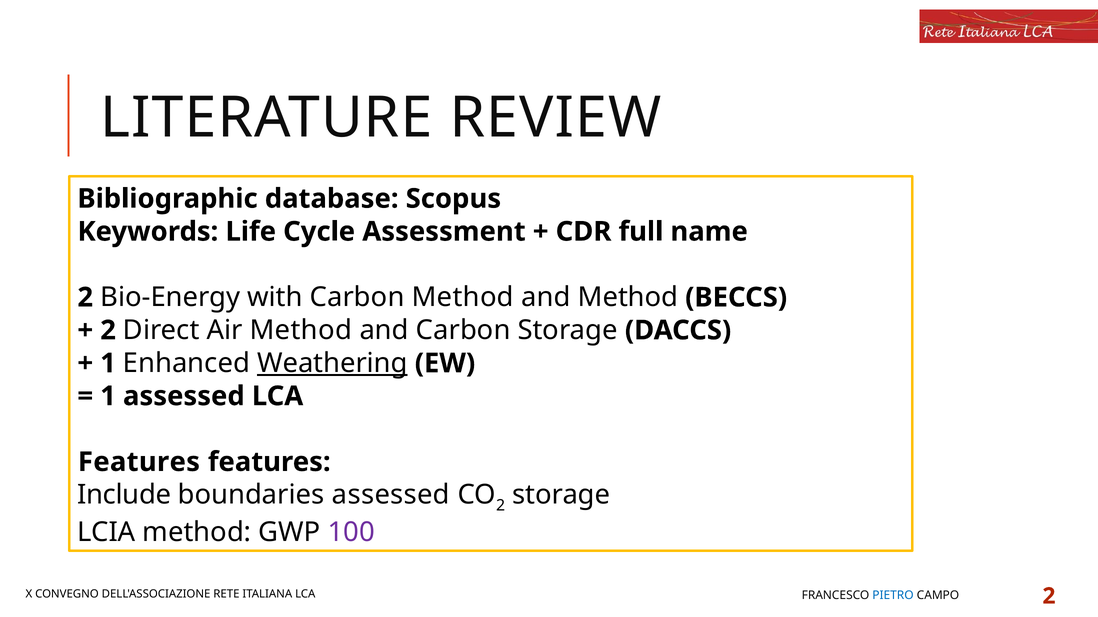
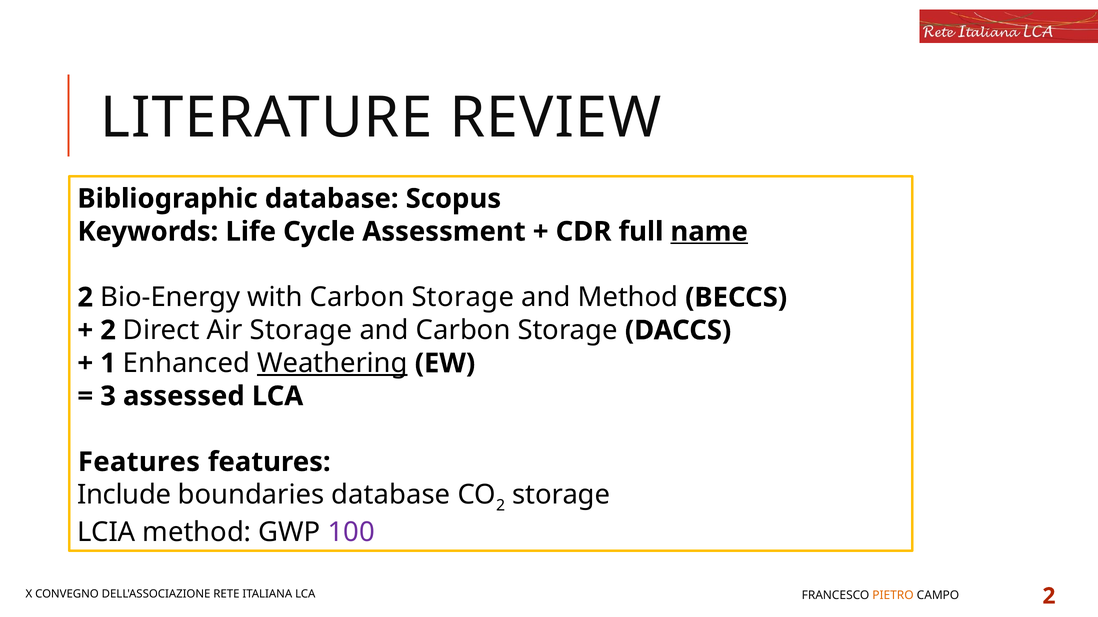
name underline: none -> present (709, 232)
with Carbon Method: Method -> Storage (463, 298)
Air Method: Method -> Storage (301, 331)
1: 1 -> 3 (108, 397)
boundaries assessed: assessed -> database (391, 495)
PIETRO colour: blue -> orange (893, 596)
